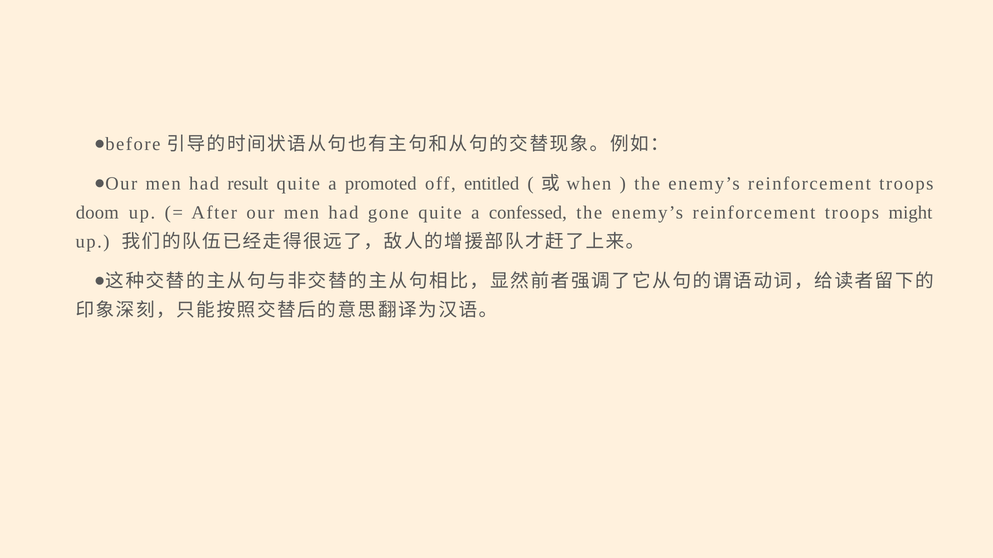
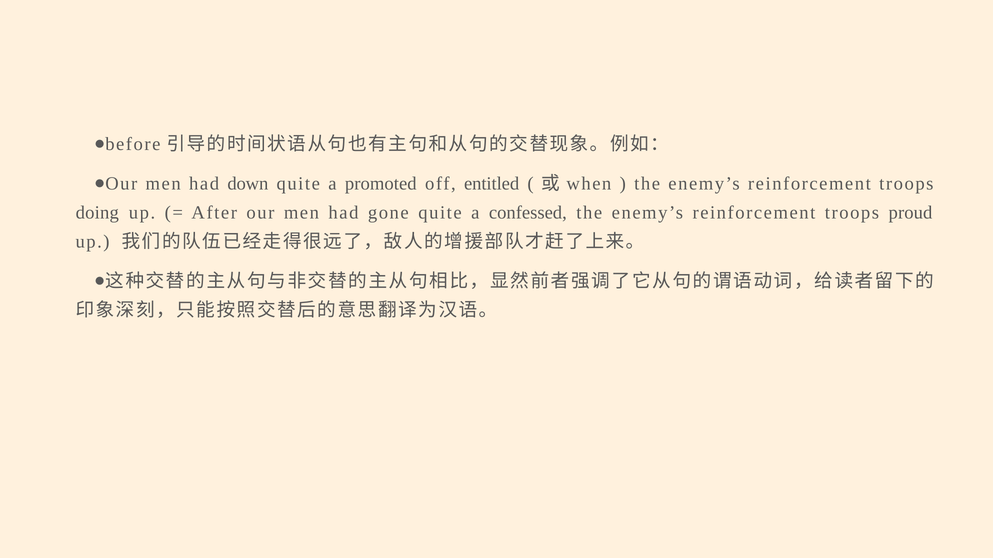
result: result -> down (248, 184)
doom: doom -> doing (97, 213)
might: might -> proud (911, 213)
